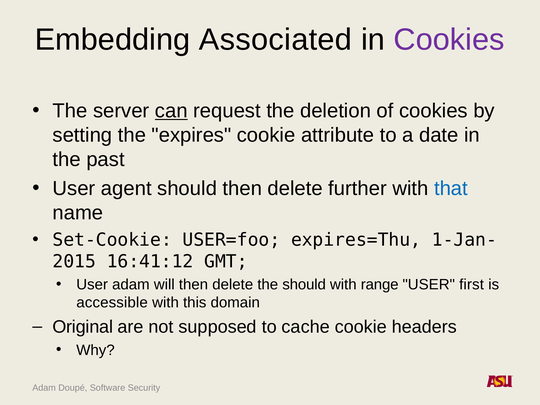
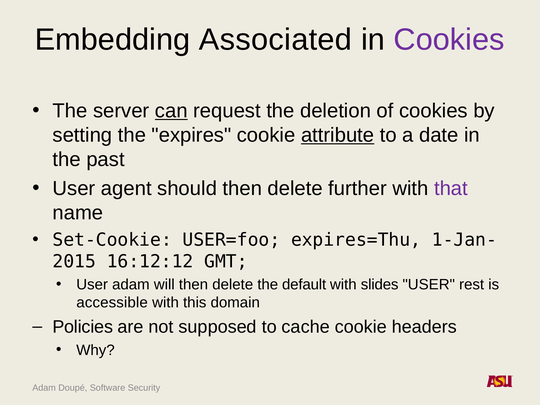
attribute underline: none -> present (338, 135)
that colour: blue -> purple (451, 189)
16:41:12: 16:41:12 -> 16:12:12 (150, 261)
the should: should -> default (304, 285)
range: range -> slides (380, 285)
first: first -> rest (472, 285)
Original: Original -> Policies (83, 327)
